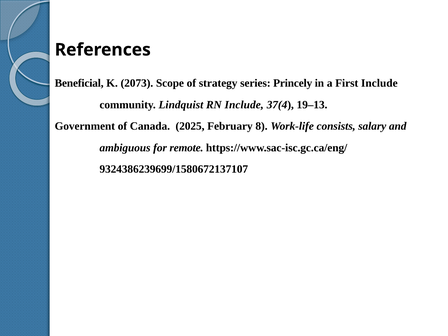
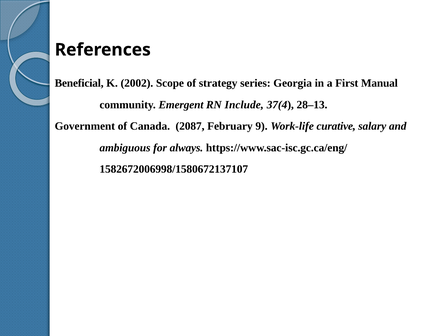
2073: 2073 -> 2002 (137, 83)
Princely: Princely -> Georgia (293, 83)
First Include: Include -> Manual (379, 83)
Lindquist: Lindquist -> Emergent (181, 105)
19–13: 19–13 -> 28–13 (312, 105)
2025: 2025 -> 2087 (190, 126)
8: 8 -> 9 (262, 126)
consists: consists -> curative (336, 126)
remote: remote -> always (186, 148)
9324386239699/1580672137107: 9324386239699/1580672137107 -> 1582672006998/1580672137107 (174, 169)
